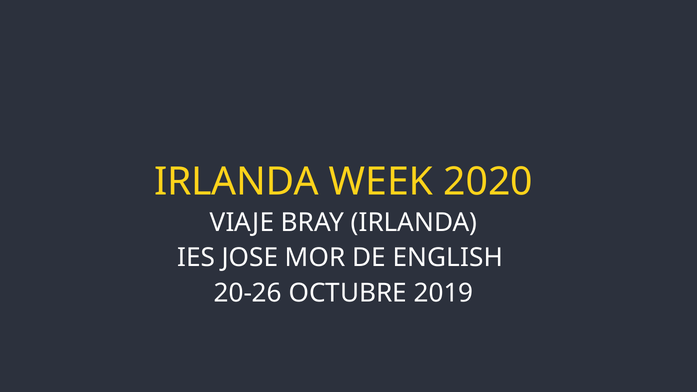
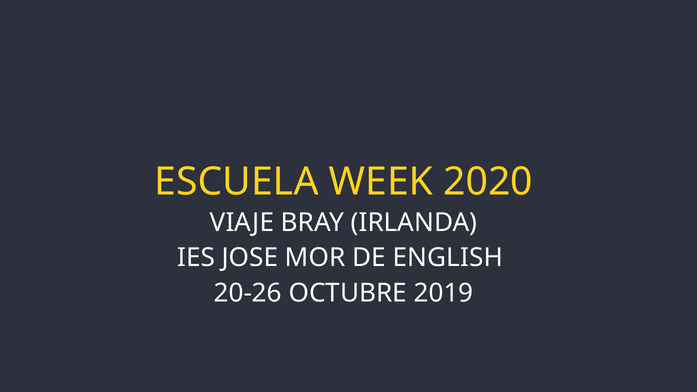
IRLANDA: IRLANDA -> ESCUELA (236, 182)
